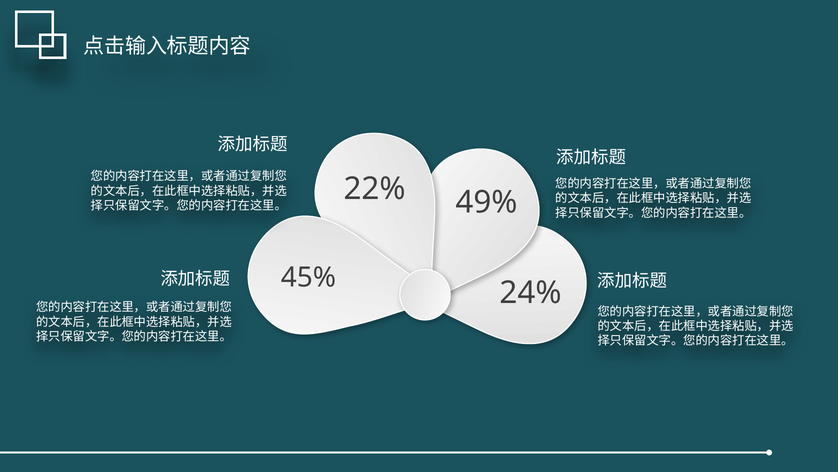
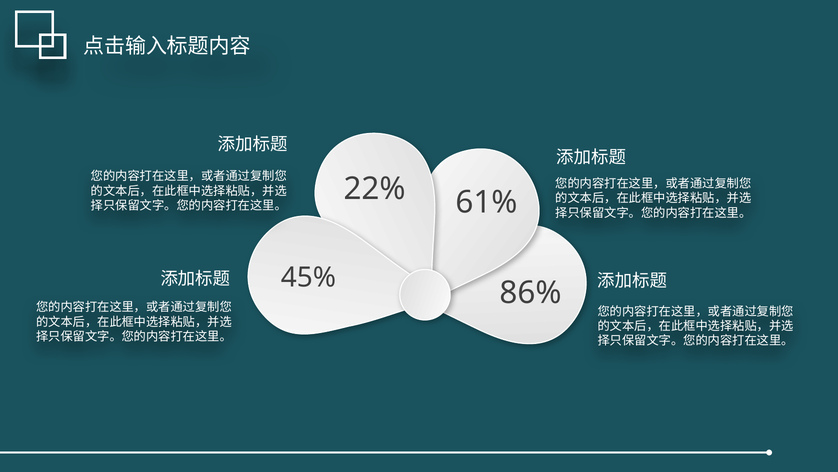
49%: 49% -> 61% (486, 202)
24%: 24% -> 86% (530, 292)
